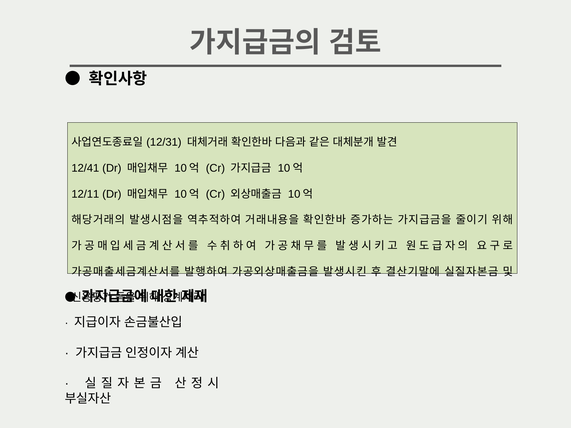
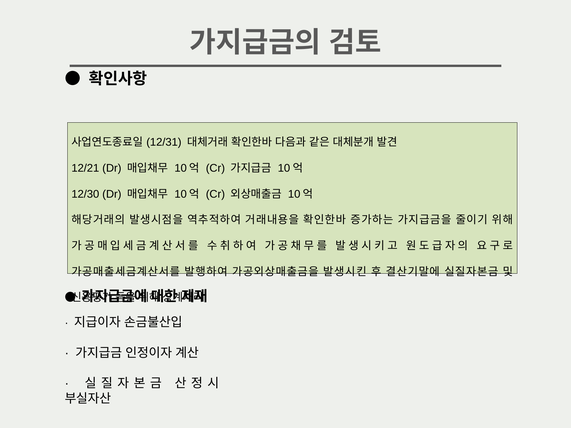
12/41: 12/41 -> 12/21 (85, 168)
12/11: 12/11 -> 12/30 (85, 194)
